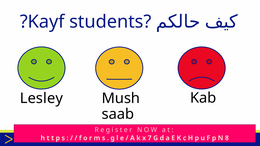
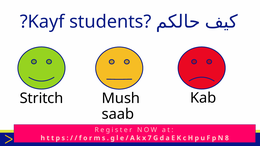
Lesley: Lesley -> Stritch (41, 98)
